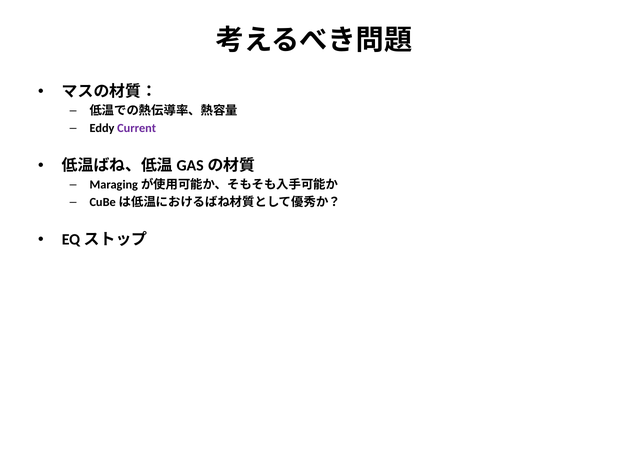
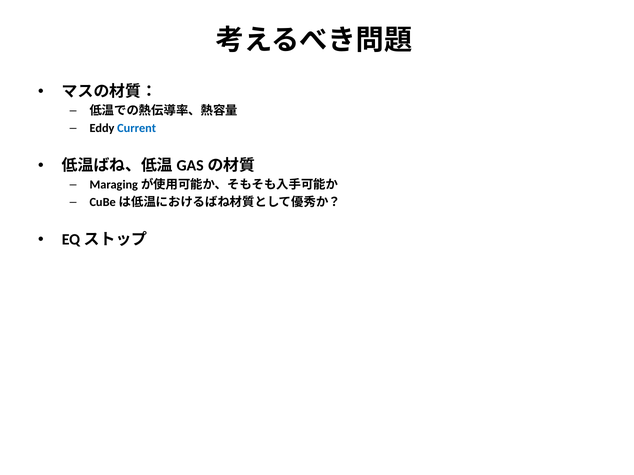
Current colour: purple -> blue (137, 128)
